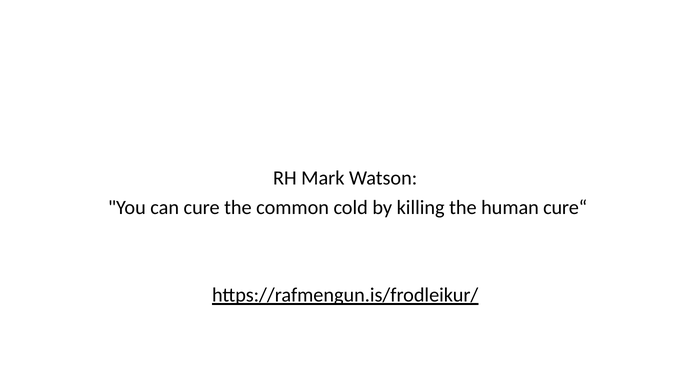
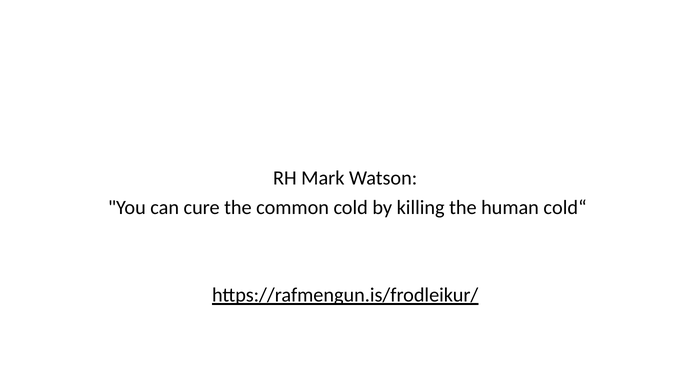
cure“: cure“ -> cold“ (565, 207)
